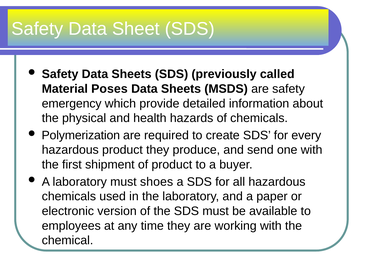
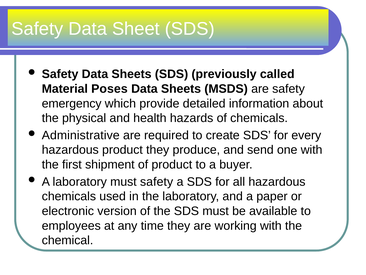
Polymerization: Polymerization -> Administrative (81, 135)
must shoes: shoes -> safety (157, 181)
